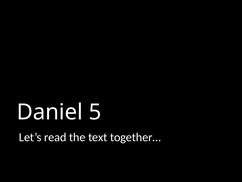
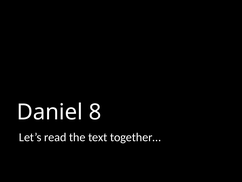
5: 5 -> 8 (95, 112)
